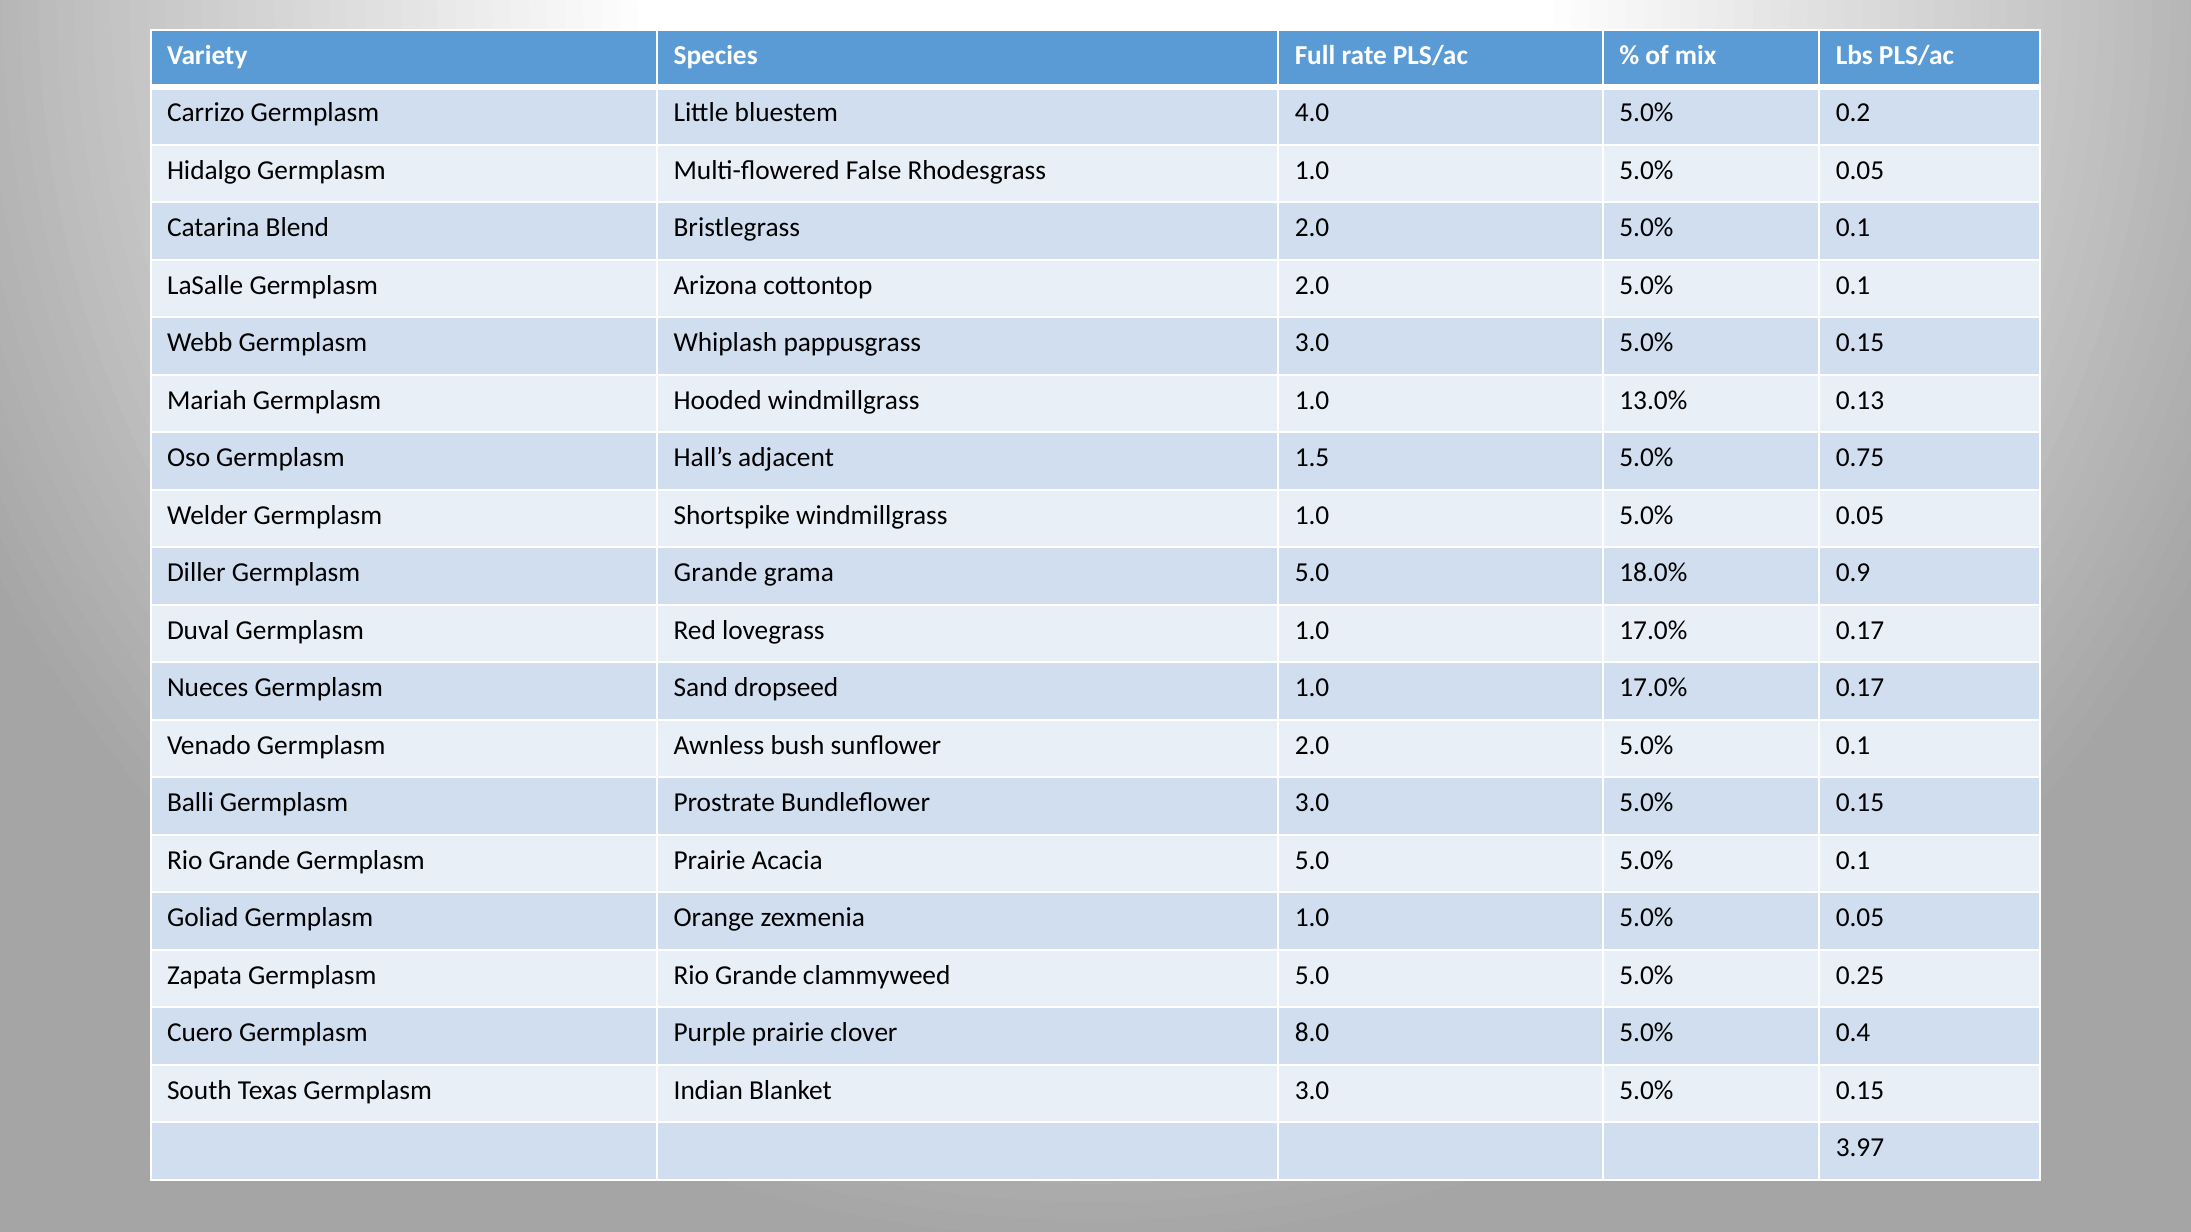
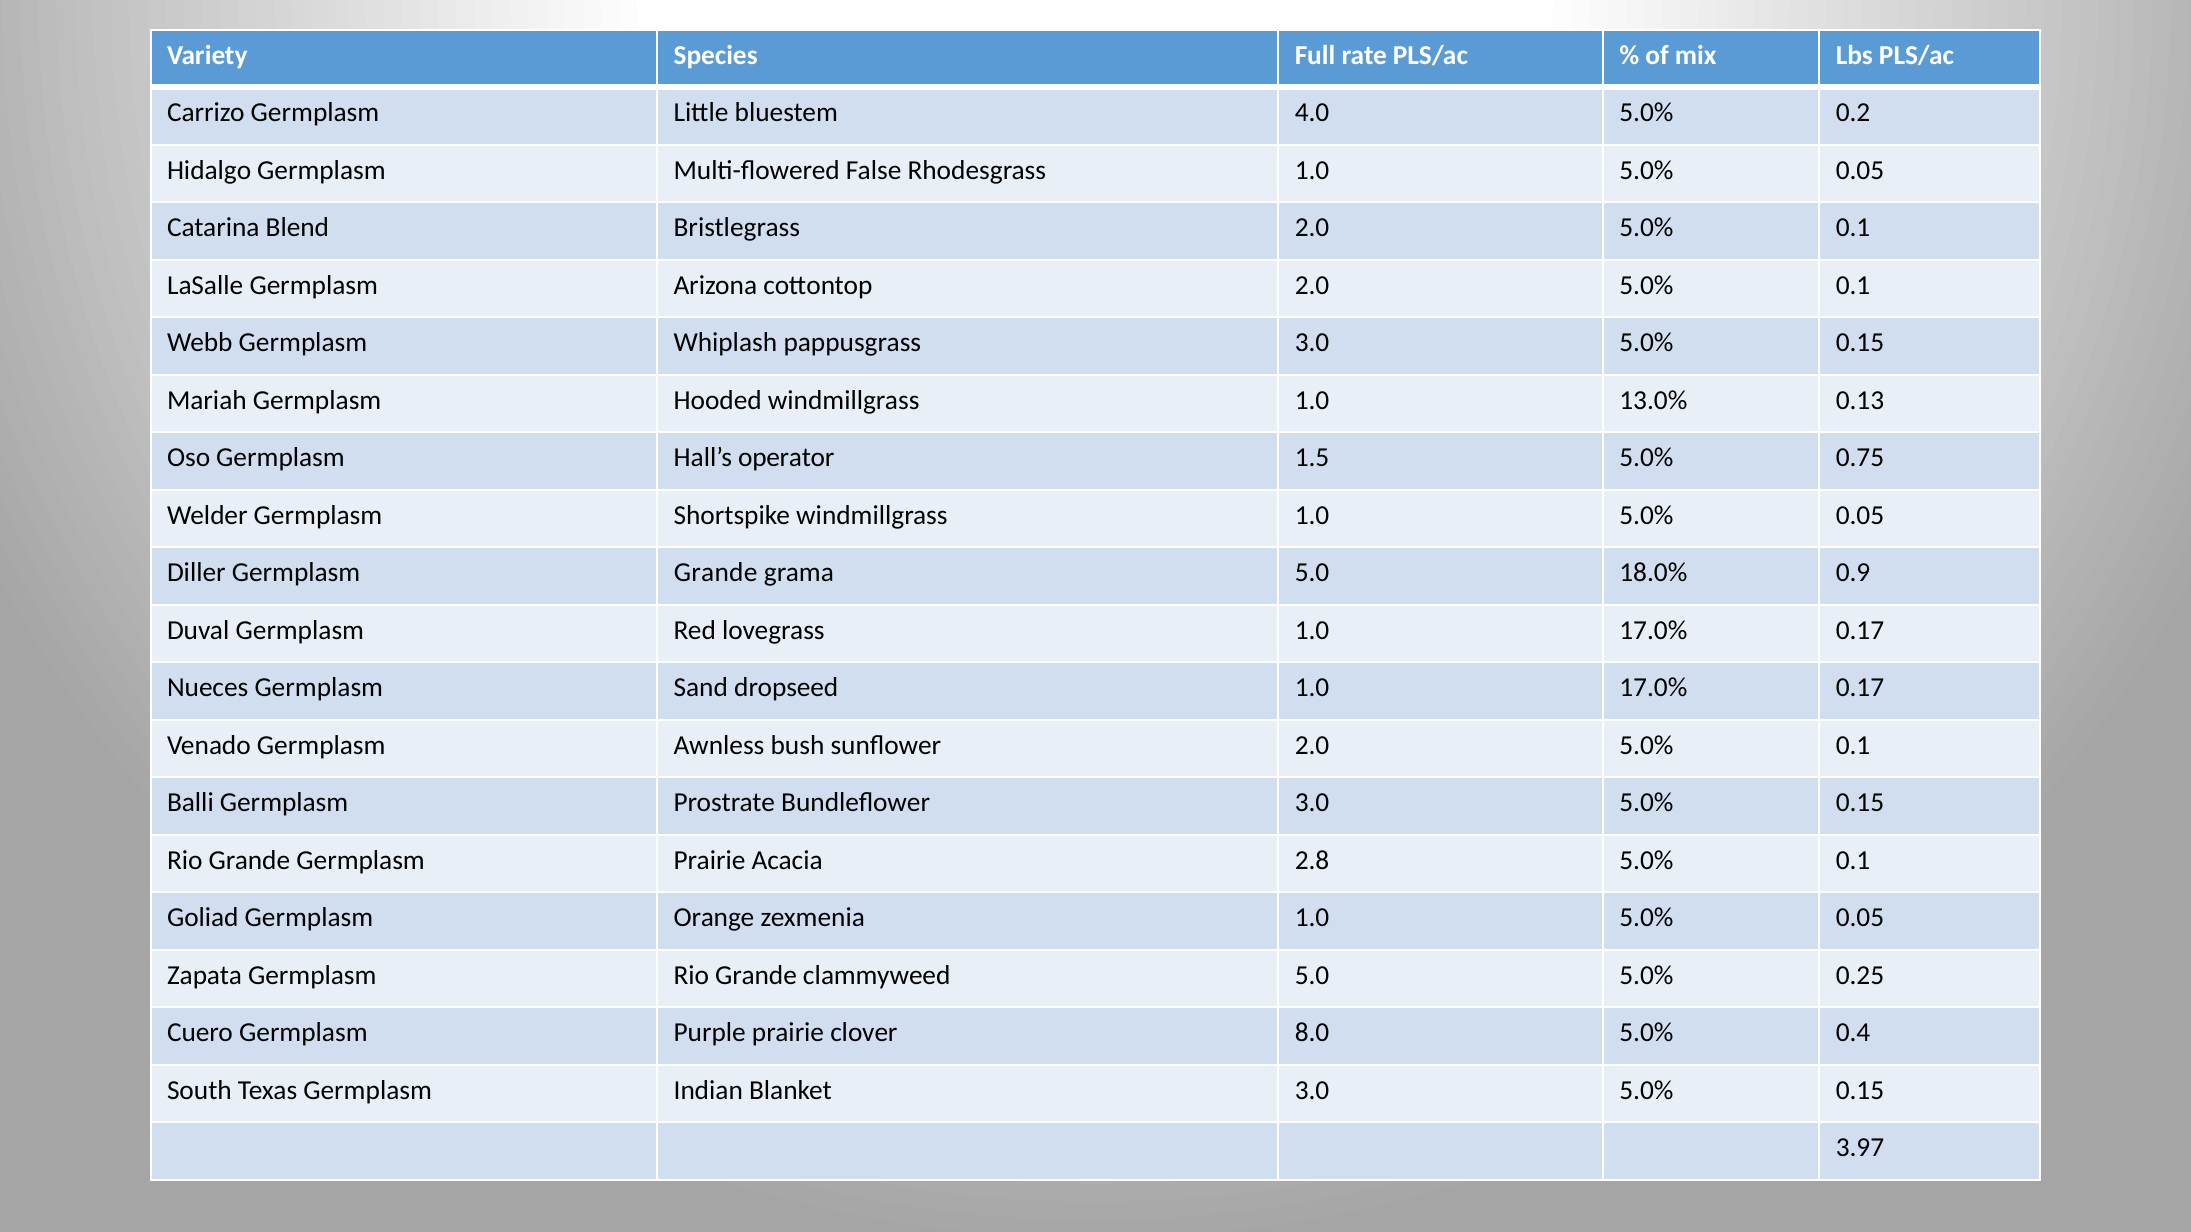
adjacent: adjacent -> operator (786, 458)
Acacia 5.0: 5.0 -> 2.8 (1312, 860)
